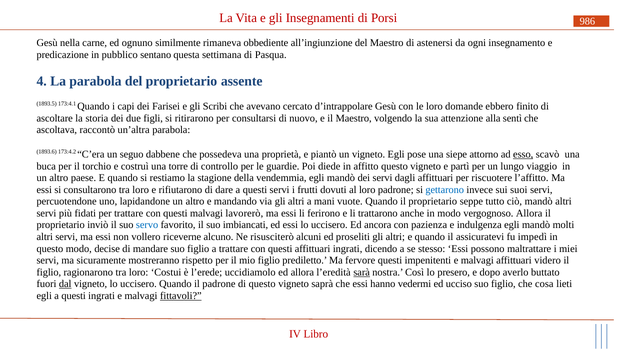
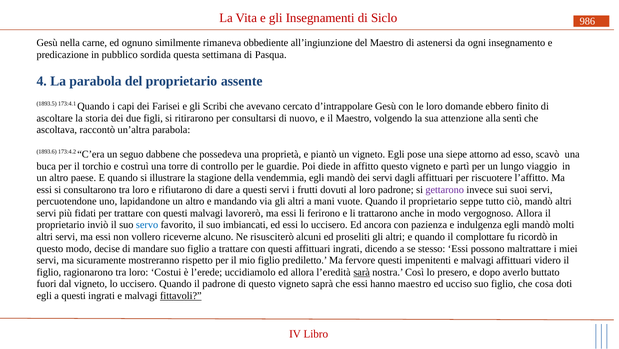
Porsi: Porsi -> Siclo (384, 18)
sentano: sentano -> sordida (156, 55)
esso underline: present -> none (523, 154)
restiamo: restiamo -> illustrare (167, 178)
gettarono colour: blue -> purple (445, 189)
assicuratevi: assicuratevi -> complottare (480, 237)
impedì: impedì -> ricordò (532, 237)
dal underline: present -> none (65, 284)
hanno vedermi: vedermi -> maestro (414, 284)
lieti: lieti -> doti (564, 284)
